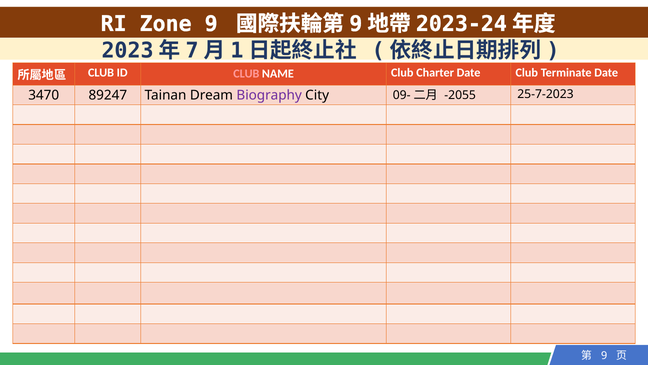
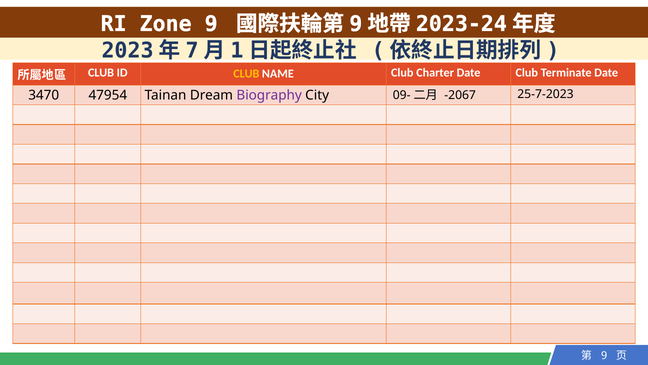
CLUB colour: pink -> yellow (246, 74)
89247: 89247 -> 47954 (108, 95)
-2055: -2055 -> -2067 (460, 95)
